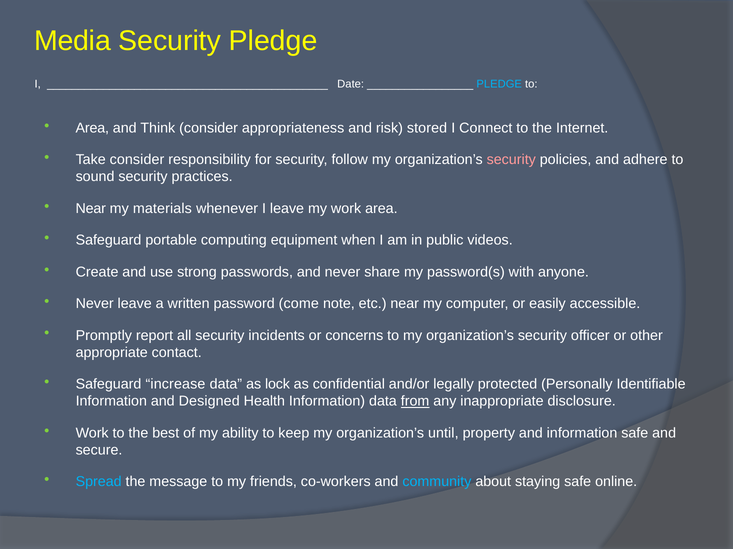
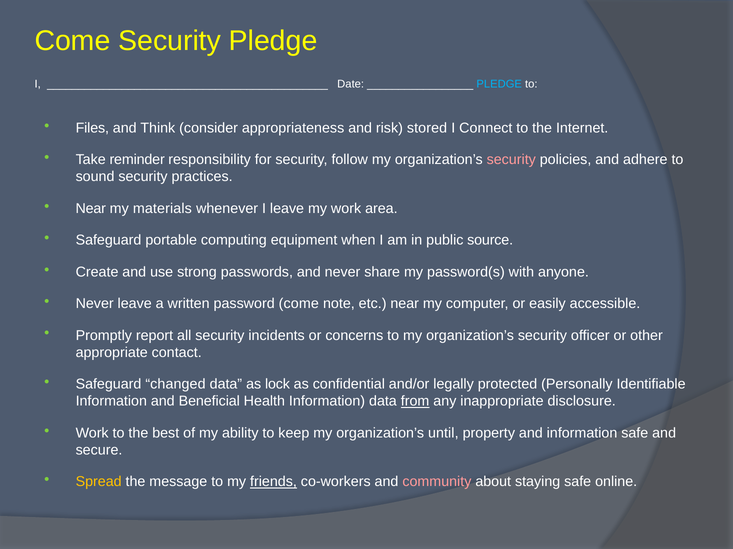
Media: Media -> Come (72, 41)
Area: Area -> Files (92, 128)
Take consider: consider -> reminder (137, 160)
videos: videos -> source (490, 240)
increase: increase -> changed (175, 385)
Designed: Designed -> Beneficial (209, 402)
Spread colour: light blue -> yellow (99, 482)
friends underline: none -> present (273, 482)
community colour: light blue -> pink (437, 482)
